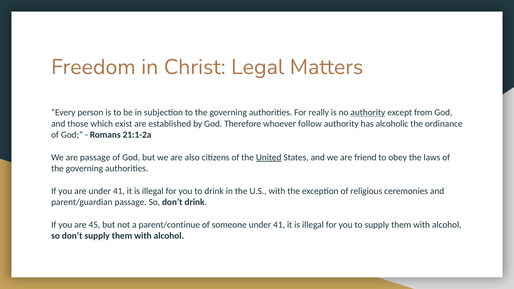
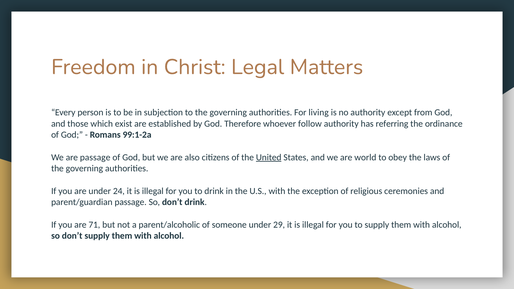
really: really -> living (319, 113)
authority underline: present -> none (368, 113)
alcoholic: alcoholic -> referring (392, 124)
21:1-2a: 21:1-2a -> 99:1-2a (137, 135)
friend: friend -> world (365, 157)
are under 41: 41 -> 24 (119, 191)
45: 45 -> 71 (94, 225)
parent/continue: parent/continue -> parent/alcoholic (169, 225)
someone under 41: 41 -> 29 (279, 225)
